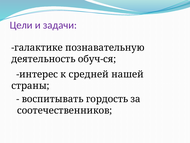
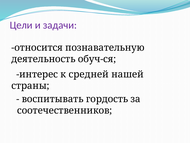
галактике: галактике -> относится (37, 48)
